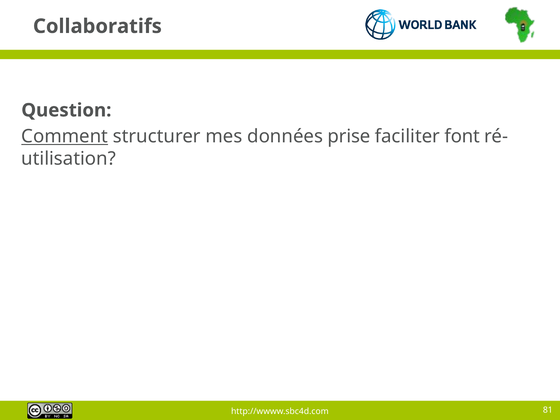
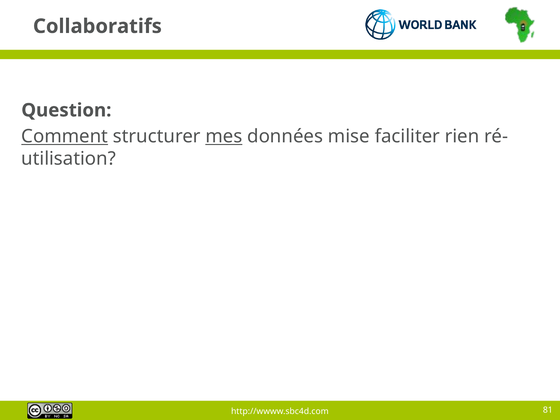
mes underline: none -> present (224, 136)
prise: prise -> mise (349, 136)
font: font -> rien (462, 136)
